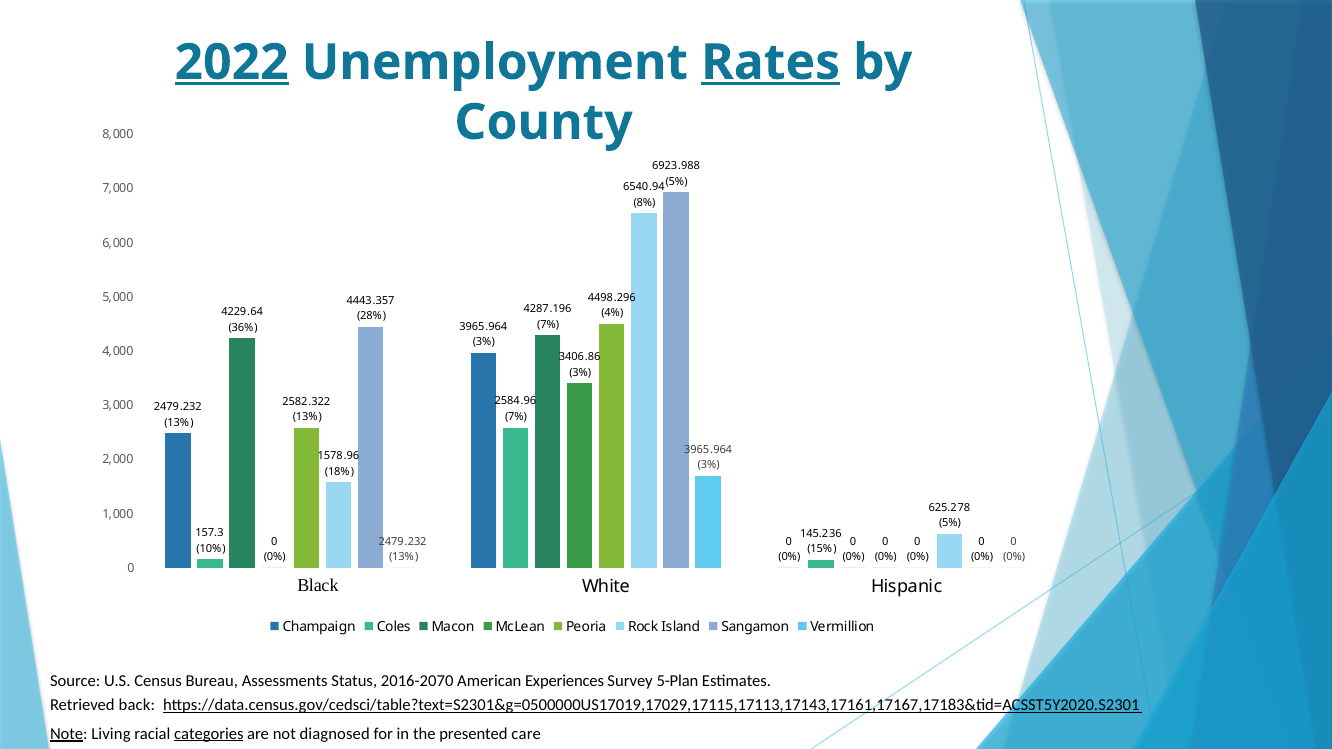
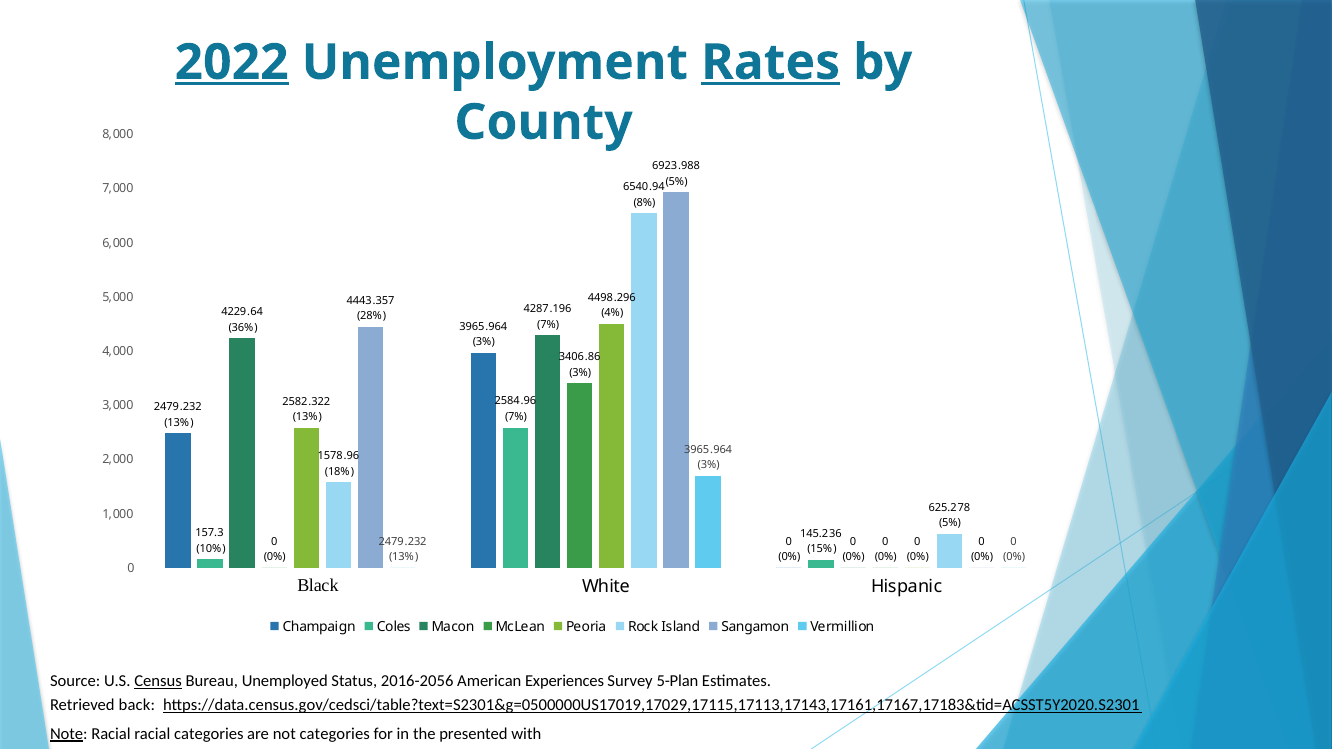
Census underline: none -> present (158, 681)
Assessments: Assessments -> Unemployed (285, 681)
2016-2070: 2016-2070 -> 2016-2056 (417, 681)
Note Living: Living -> Racial (111, 734)
categories underline: present -> none (209, 734)
not diagnosed: diagnosed -> categories (335, 734)
care: care -> with (526, 734)
